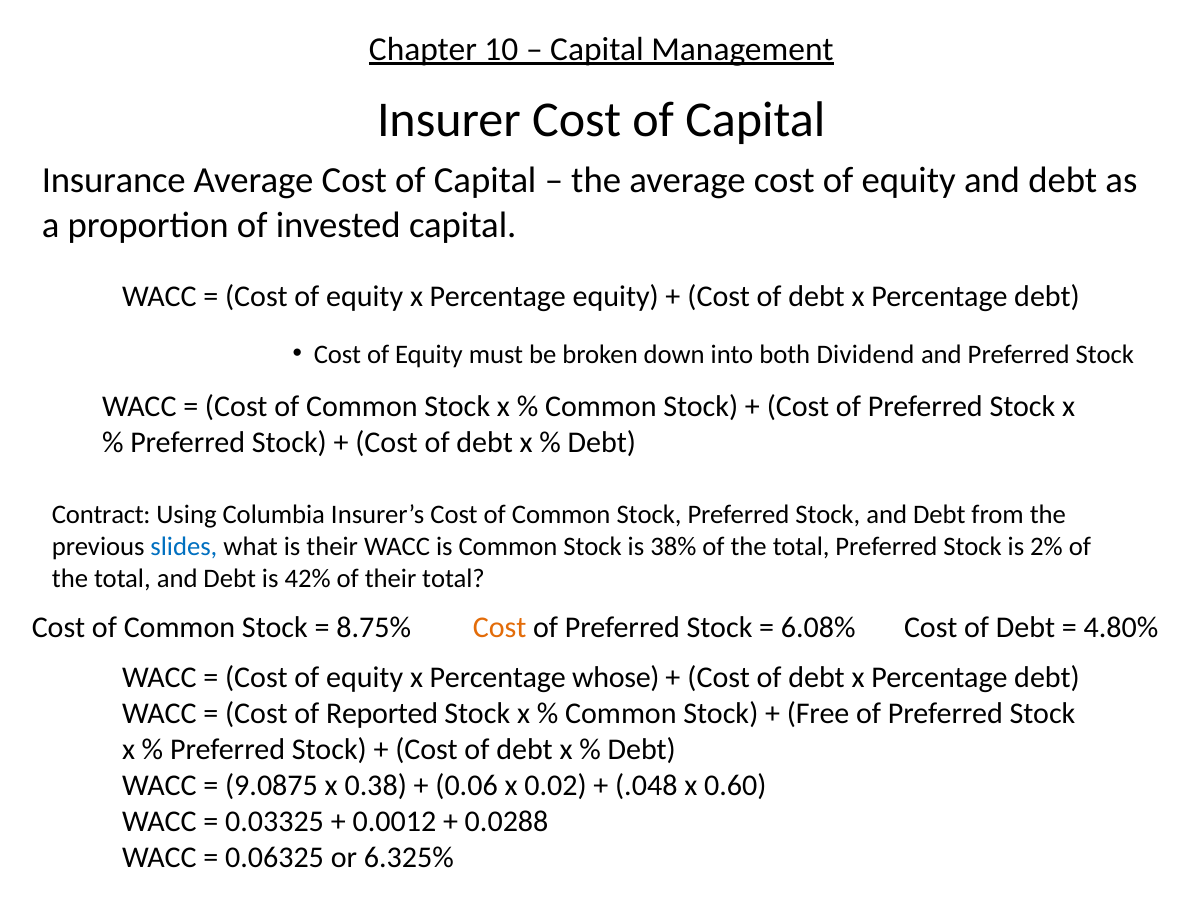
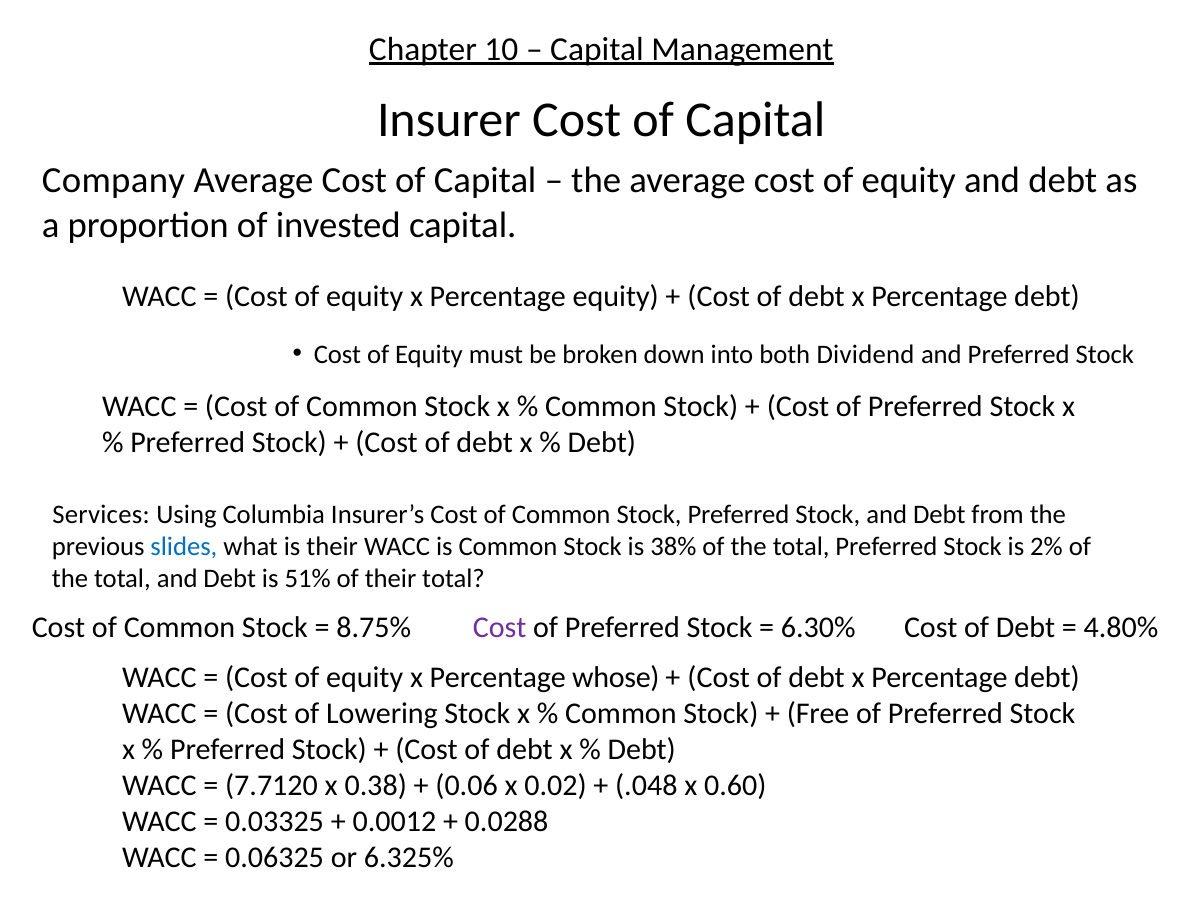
Insurance: Insurance -> Company (113, 181)
Contract: Contract -> Services (101, 515)
42%: 42% -> 51% (308, 579)
Cost colour: orange -> purple (500, 628)
6.08%: 6.08% -> 6.30% (818, 628)
Reported: Reported -> Lowering (382, 714)
9.0875: 9.0875 -> 7.7120 (271, 786)
